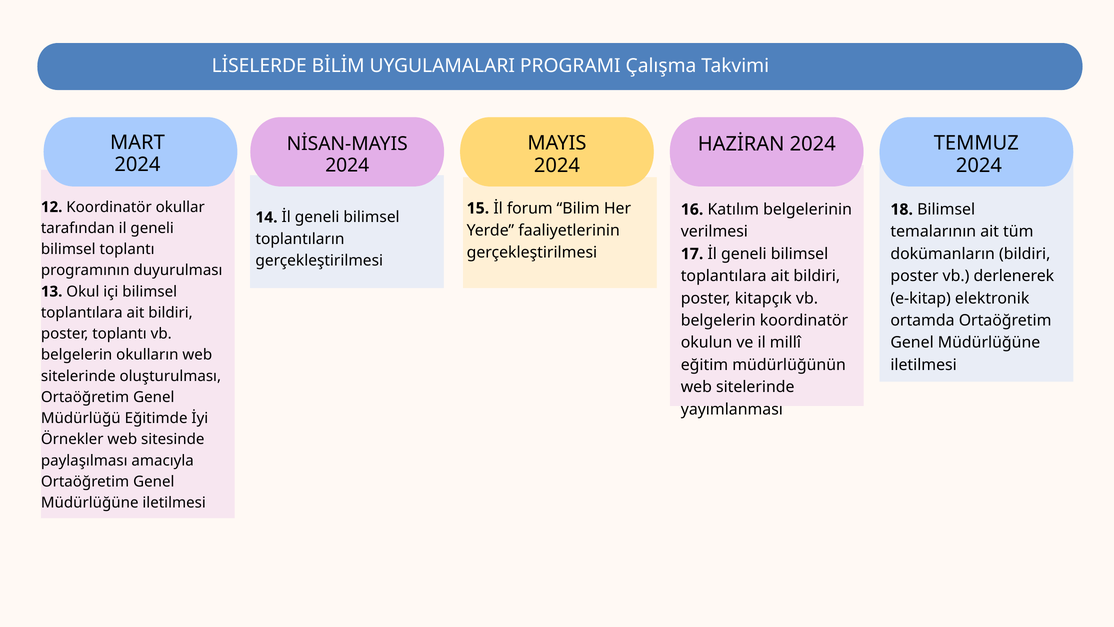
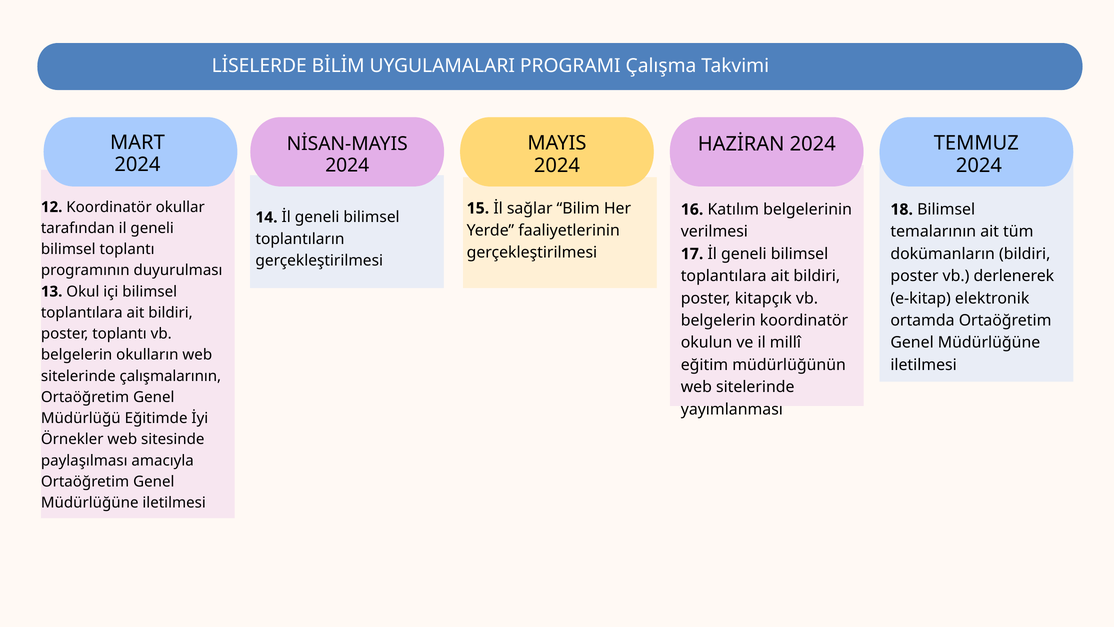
forum: forum -> sağlar (530, 208)
oluşturulması: oluşturulması -> çalışmalarının (170, 376)
